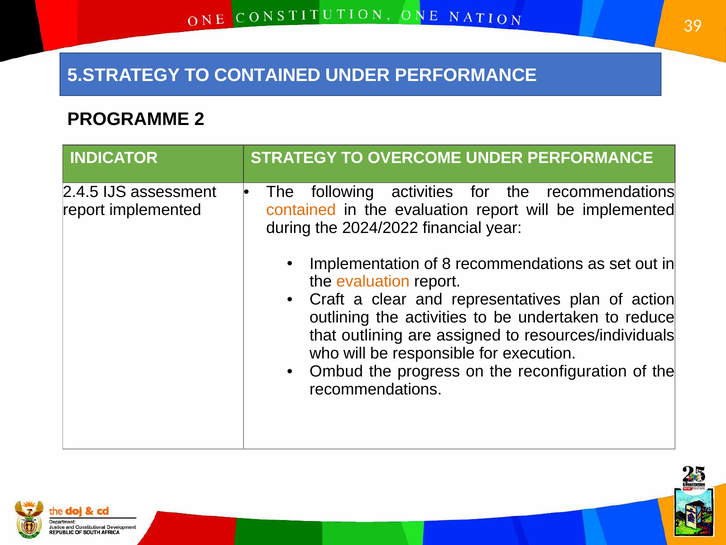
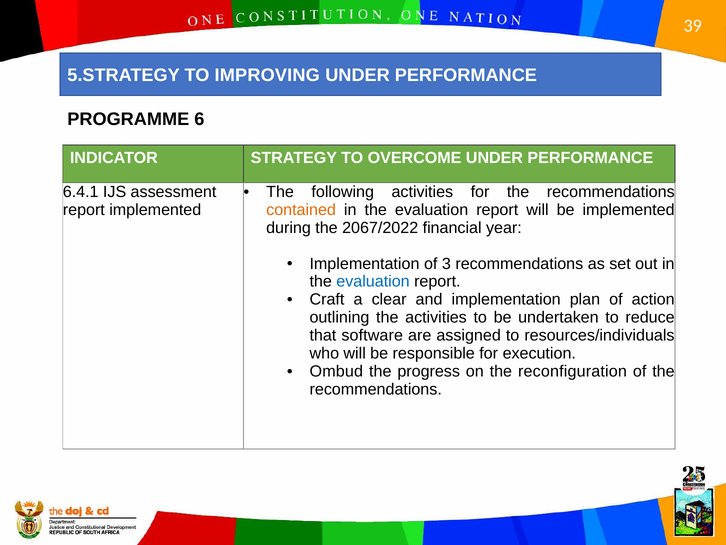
TO CONTAINED: CONTAINED -> IMPROVING (267, 75)
2: 2 -> 6 (199, 119)
2.4.5: 2.4.5 -> 6.4.1 (81, 192)
2024/2022: 2024/2022 -> 2067/2022 (380, 228)
8: 8 -> 3 (446, 263)
evaluation colour: orange -> blue (373, 281)
and representatives: representatives -> implementation (506, 299)
that outlining: outlining -> software (372, 335)
